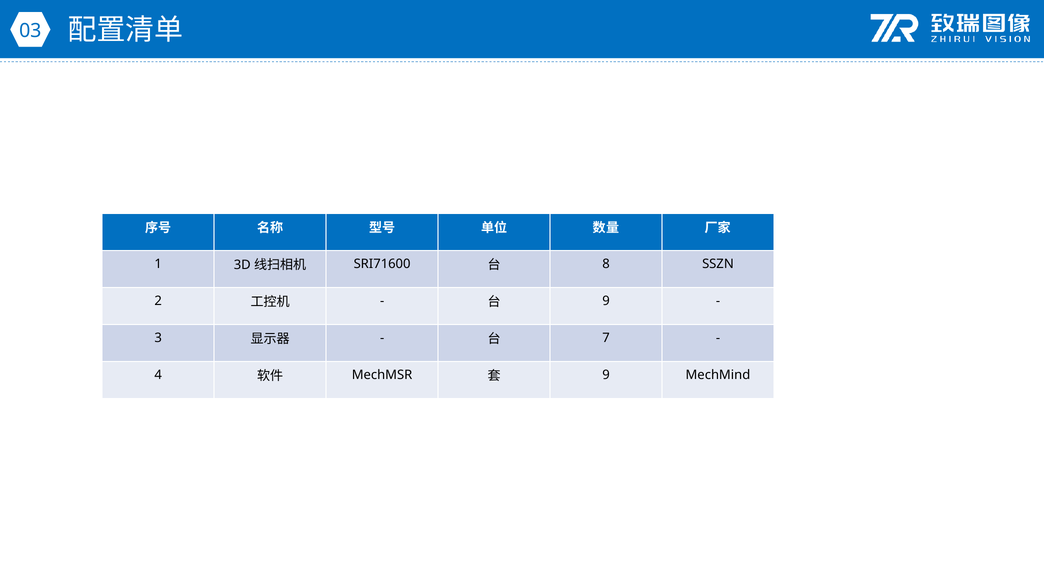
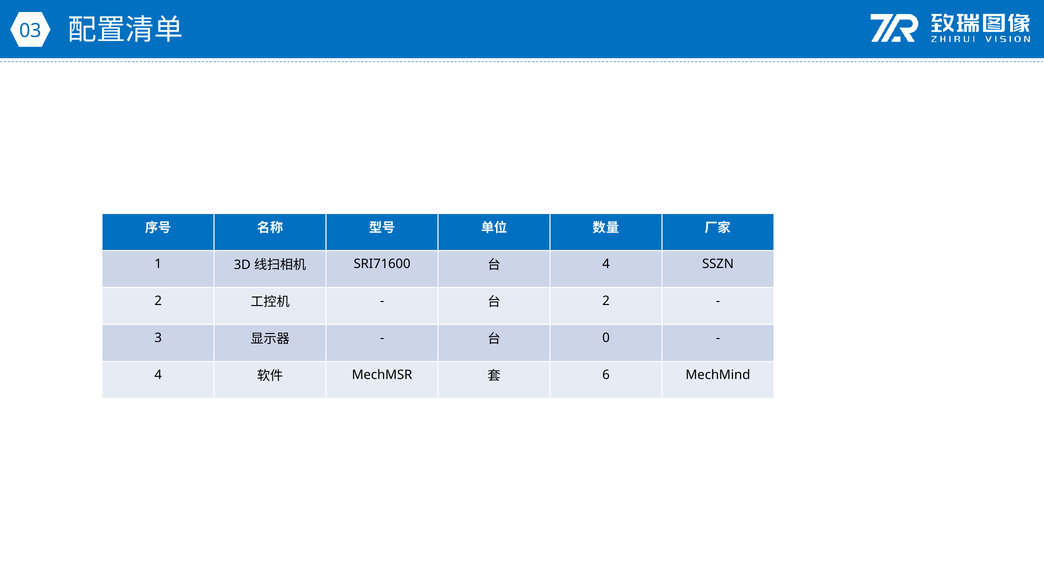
8: 8 -> 4 (606, 264)
9: 9 -> 2 (606, 301)
7: 7 -> 0 (606, 338)
9: 9 -> 6 (606, 375)
